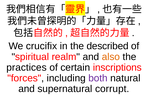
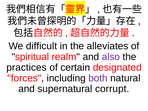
crucifix: crucifix -> difficult (41, 46)
described: described -> alleviates (108, 46)
also colour: orange -> purple (111, 57)
inscriptions: inscriptions -> designated (117, 67)
